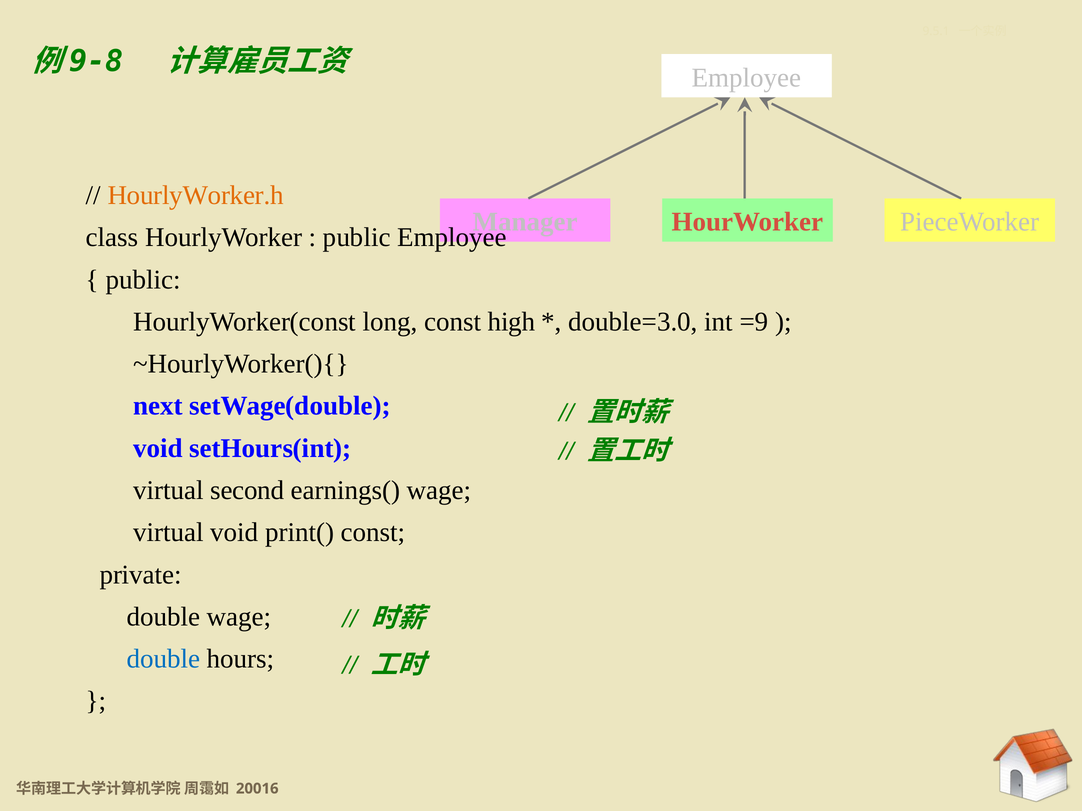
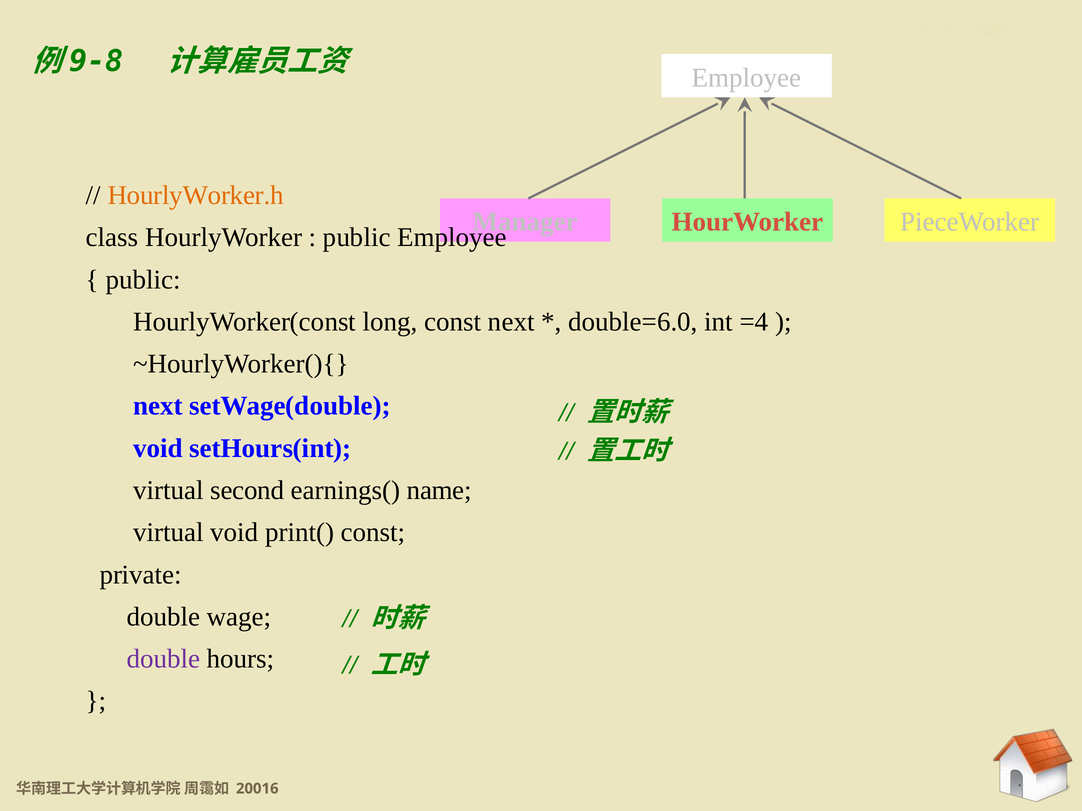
const high: high -> next (511, 322)
double=3.0: double=3.0 -> double=6.0 (633, 322)
=9: =9 -> =4 (754, 322)
earnings( wage: wage -> name (439, 491)
double colour: blue -> purple (163, 659)
